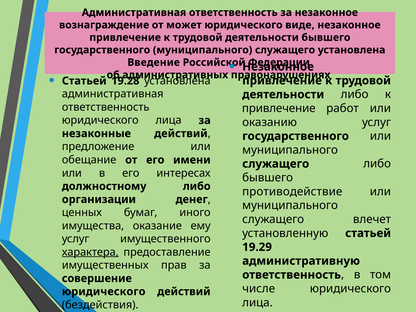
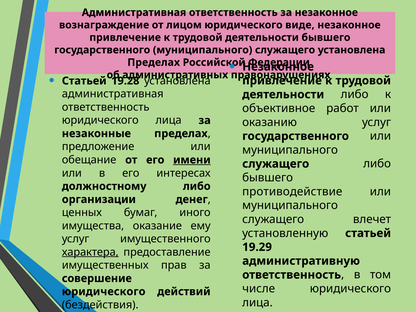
может: может -> лицом (184, 25)
Введение: Введение -> Пределах (154, 62)
привлечение: привлечение -> объективное (279, 108)
незаконные действий: действий -> пределах (181, 134)
имени underline: none -> present (192, 160)
